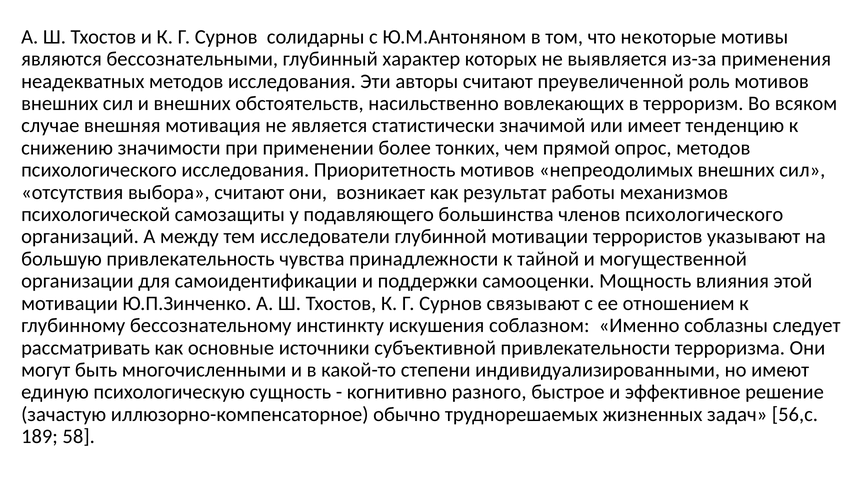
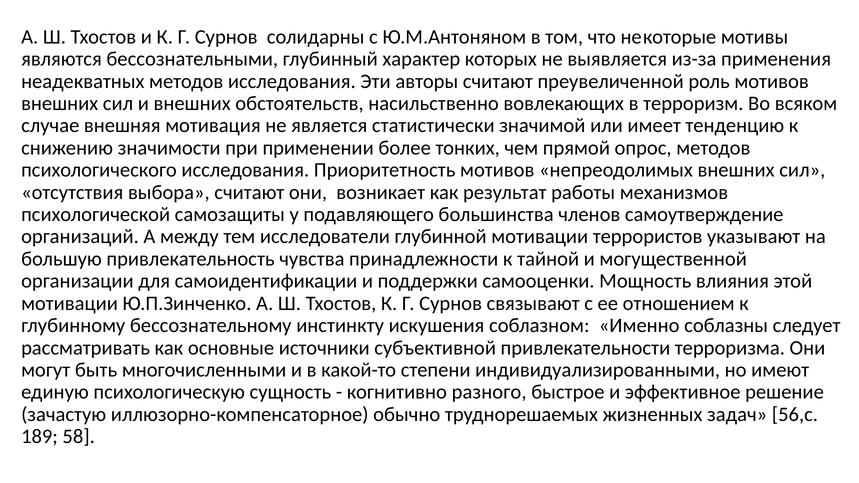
членов психологического: психологического -> самоутверждение (704, 215)
